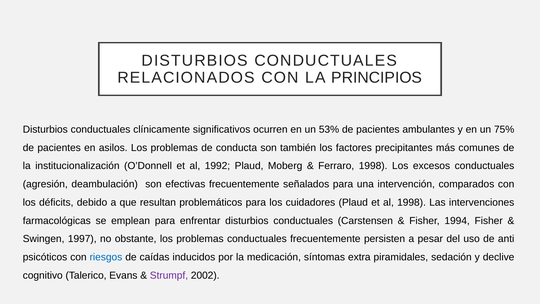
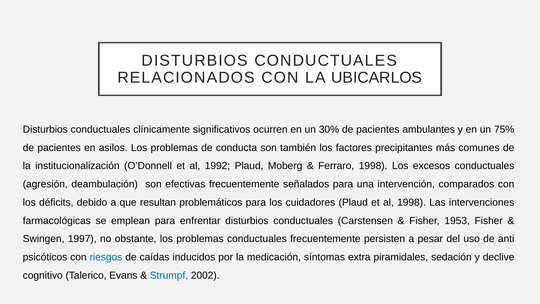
PRINCIPIOS: PRINCIPIOS -> UBICARLOS (377, 77)
53%: 53% -> 30% (329, 129)
1994: 1994 -> 1953 (457, 220)
Strumpf colour: purple -> blue (169, 275)
